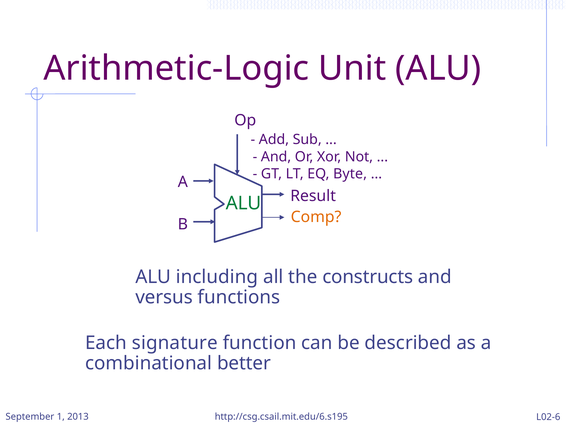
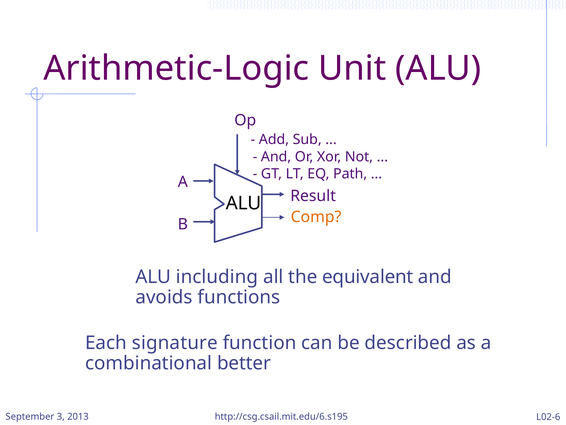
Byte: Byte -> Path (350, 174)
ALU colour: green -> black (244, 203)
constructs: constructs -> equivalent (368, 277)
versus: versus -> avoids (164, 297)
1: 1 -> 3 (61, 416)
